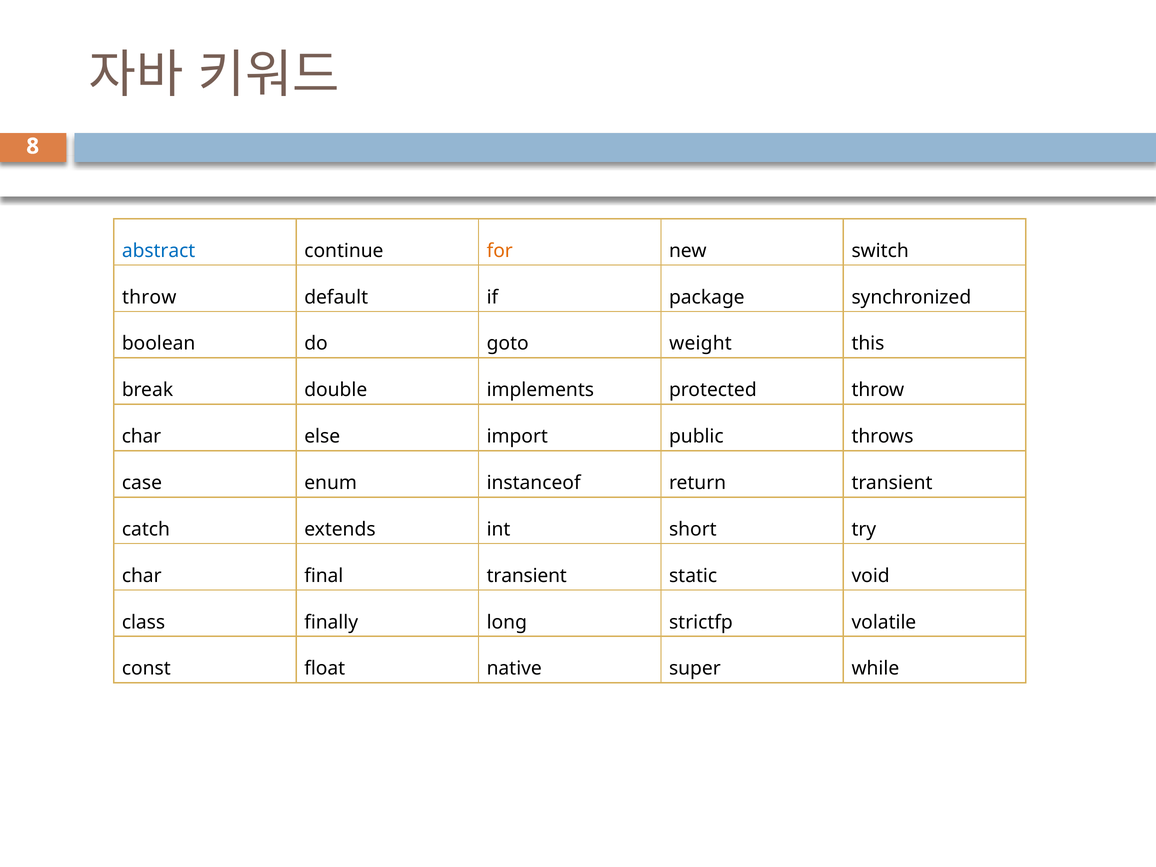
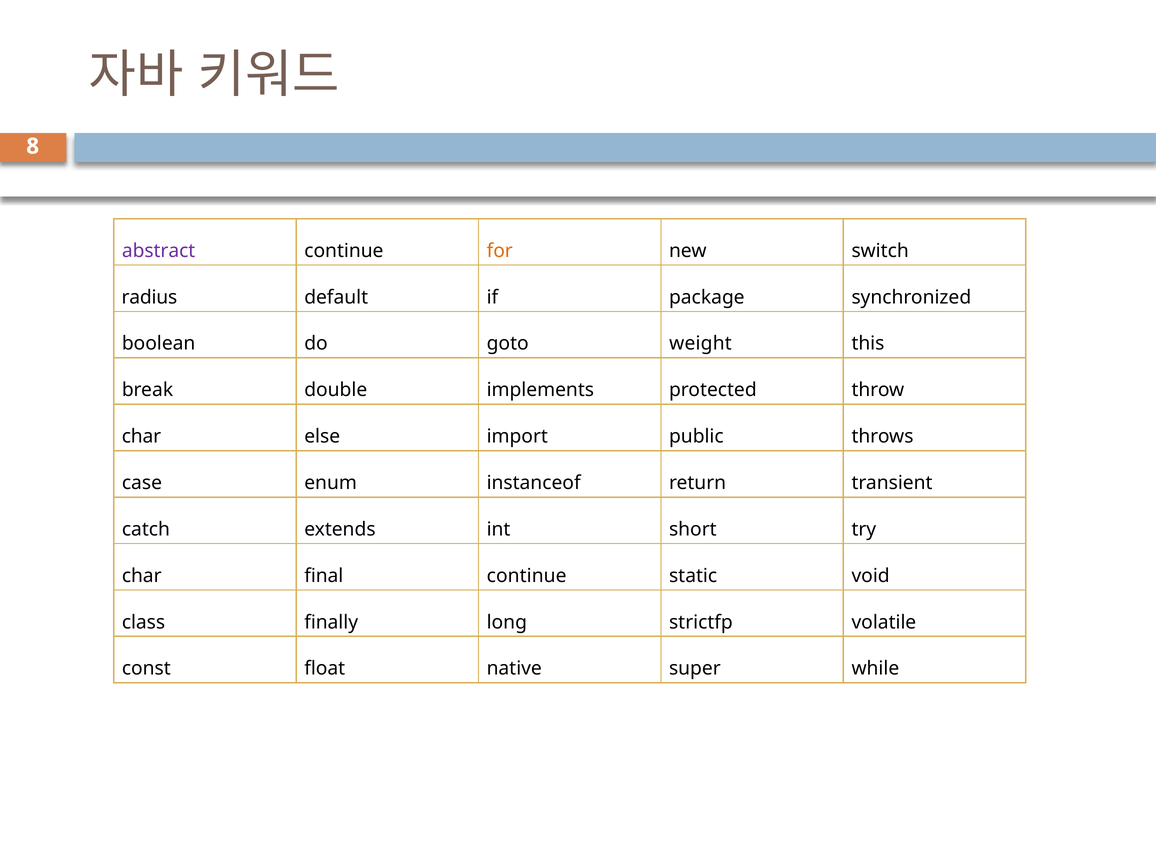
abstract colour: blue -> purple (159, 251)
throw: throw -> radius (149, 297)
final transient: transient -> continue (527, 576)
